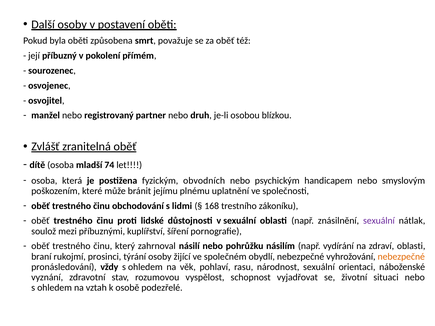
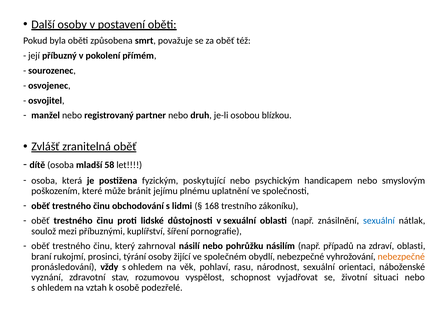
74: 74 -> 58 (109, 165)
obvodních: obvodních -> poskytující (204, 181)
sexuální colour: purple -> blue (379, 221)
vydírání: vydírání -> případů (338, 246)
